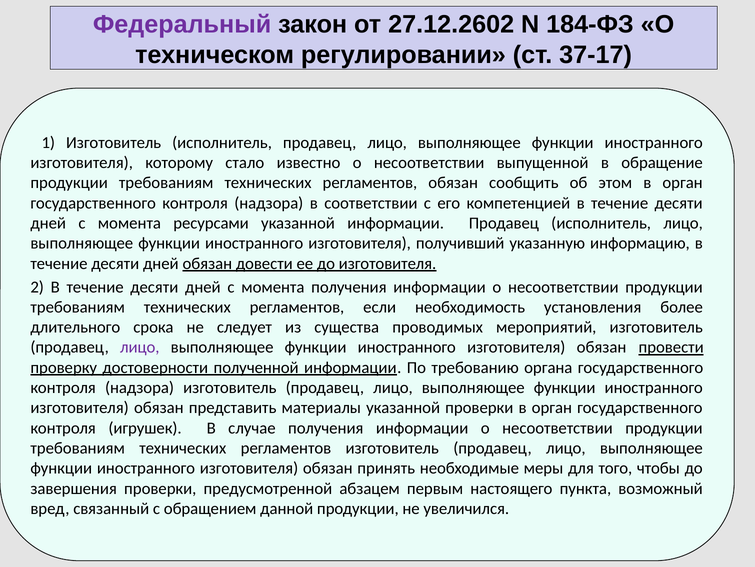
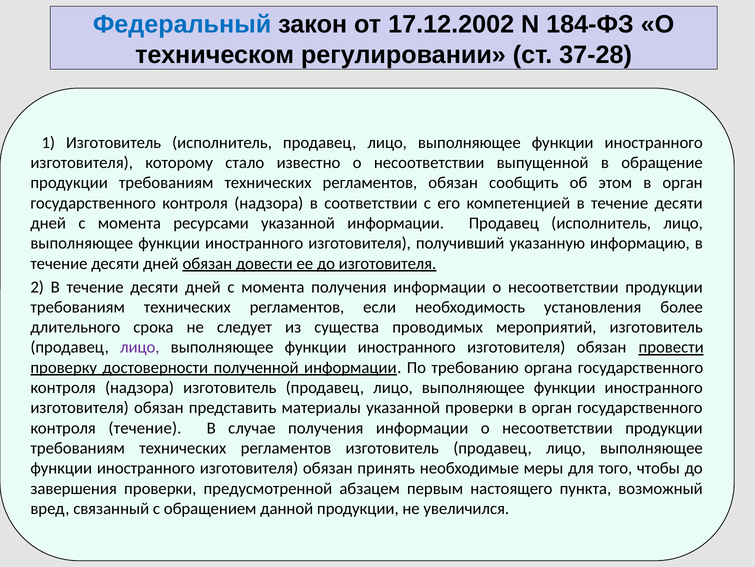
Федеральный colour: purple -> blue (182, 24)
27.12.2602: 27.12.2602 -> 17.12.2002 (451, 24)
37-17: 37-17 -> 37-28 (596, 55)
контроля игрушек: игрушек -> течение (145, 427)
